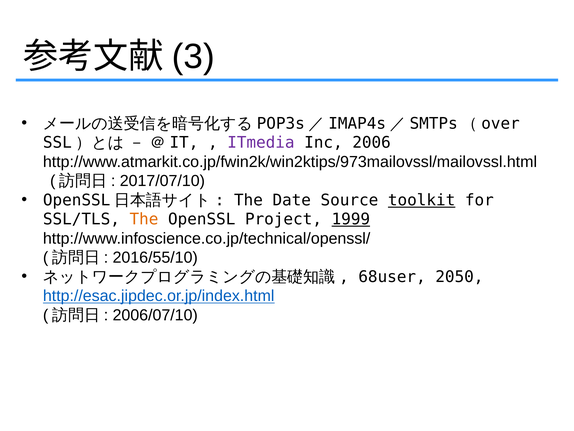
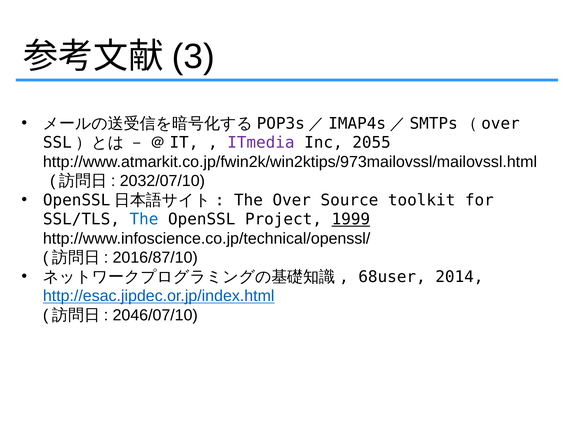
2006: 2006 -> 2055 (372, 143)
2017/07/10: 2017/07/10 -> 2032/07/10 (162, 181)
Date: Date -> Over (292, 200)
toolkit underline: present -> none (422, 200)
The colour: orange -> blue (144, 219)
2016/55/10: 2016/55/10 -> 2016/87/10 (155, 257)
2050: 2050 -> 2014 (459, 277)
2006/07/10: 2006/07/10 -> 2046/07/10 (155, 315)
